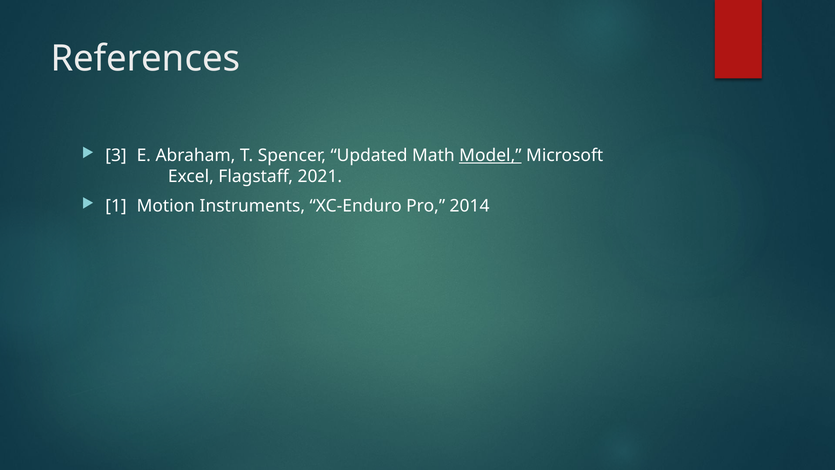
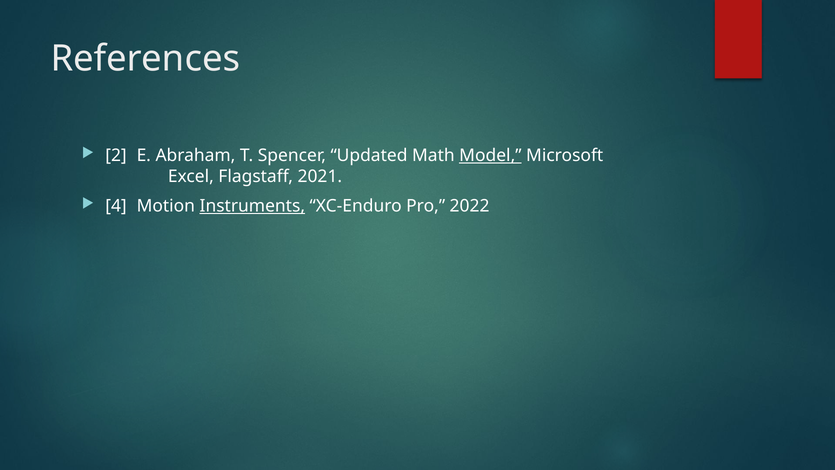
3: 3 -> 2 (116, 155)
1: 1 -> 4 (116, 206)
Instruments underline: none -> present (252, 206)
2014: 2014 -> 2022 (470, 206)
